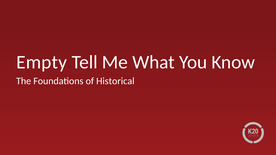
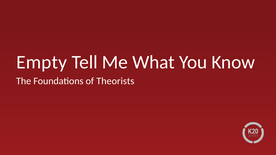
Historical: Historical -> Theorists (115, 81)
